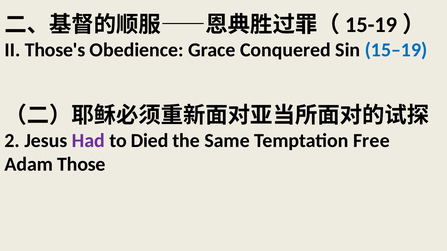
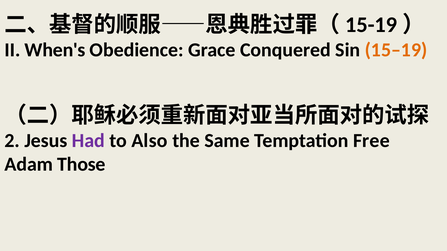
Those's: Those's -> When's (55, 50)
15–19 colour: blue -> orange (396, 50)
Died: Died -> Also (149, 141)
